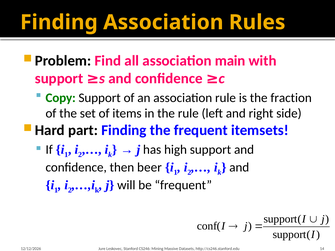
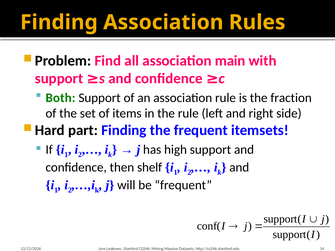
Copy: Copy -> Both (60, 98)
beer: beer -> shelf (150, 167)
